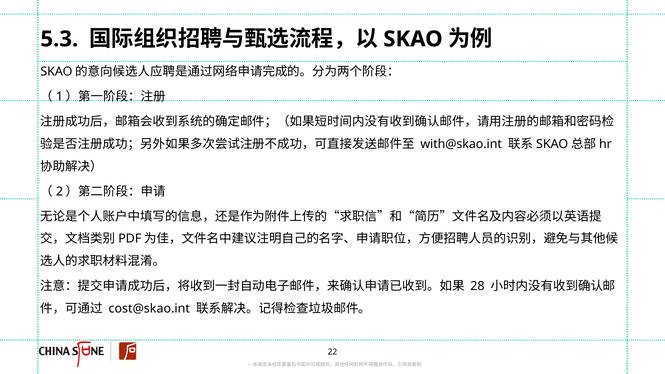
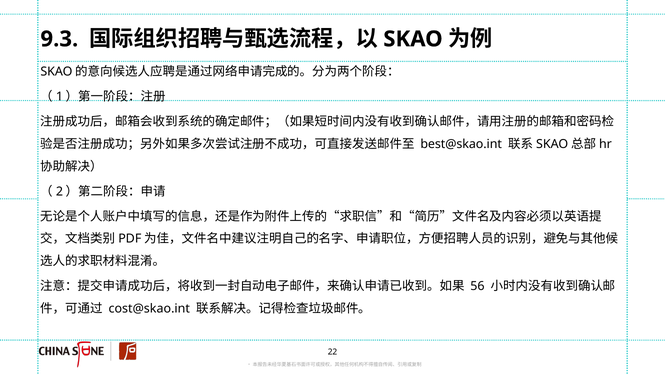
5.3: 5.3 -> 9.3 (59, 39)
with@skao.int: with@skao.int -> best@skao.int (461, 144)
28: 28 -> 56 (477, 286)
